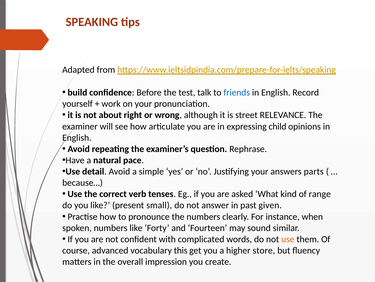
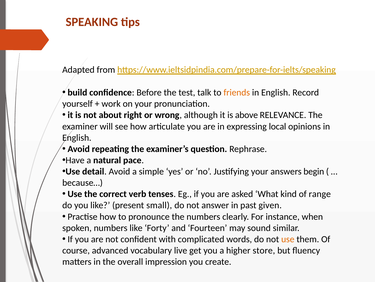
friends colour: blue -> orange (237, 92)
street: street -> above (247, 115)
child: child -> local (278, 126)
parts: parts -> begin (314, 171)
this: this -> live (181, 250)
